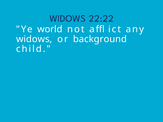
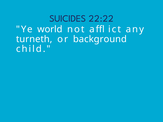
WIDOWS: WIDOWS -> SUICIDES (68, 19)
widows: widows -> turneth (34, 39)
